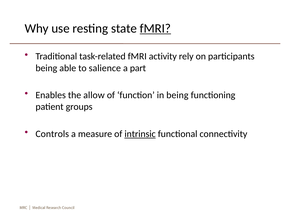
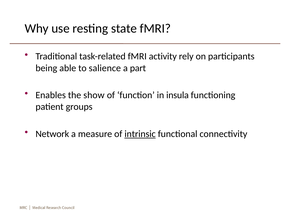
fMRI underline: present -> none (155, 28)
allow: allow -> show (94, 95)
in being: being -> insula (177, 95)
Controls: Controls -> Network (52, 134)
